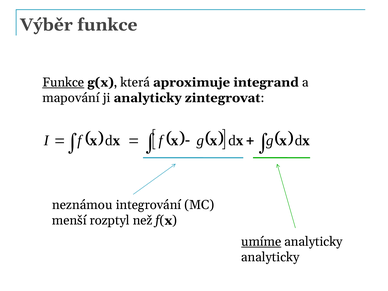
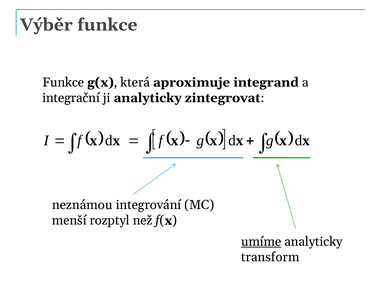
Funkce underline: present -> none (63, 82)
mapování: mapování -> integrační (71, 98)
analyticky: analyticky -> transform (270, 257)
